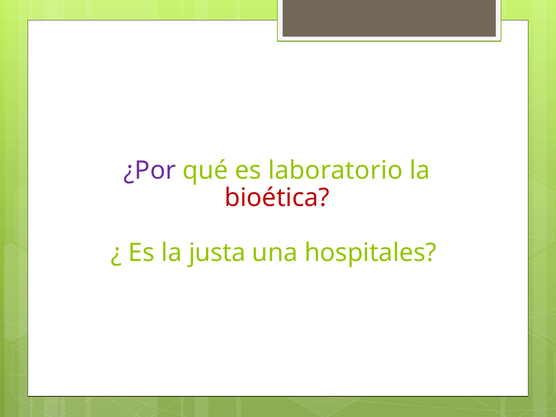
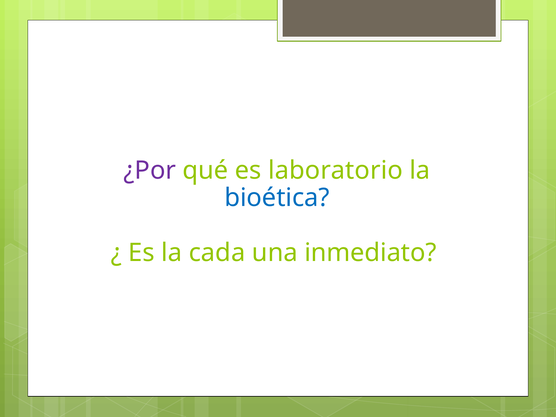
bioética colour: red -> blue (277, 198)
justa: justa -> cada (217, 253)
hospitales: hospitales -> inmediato (370, 253)
